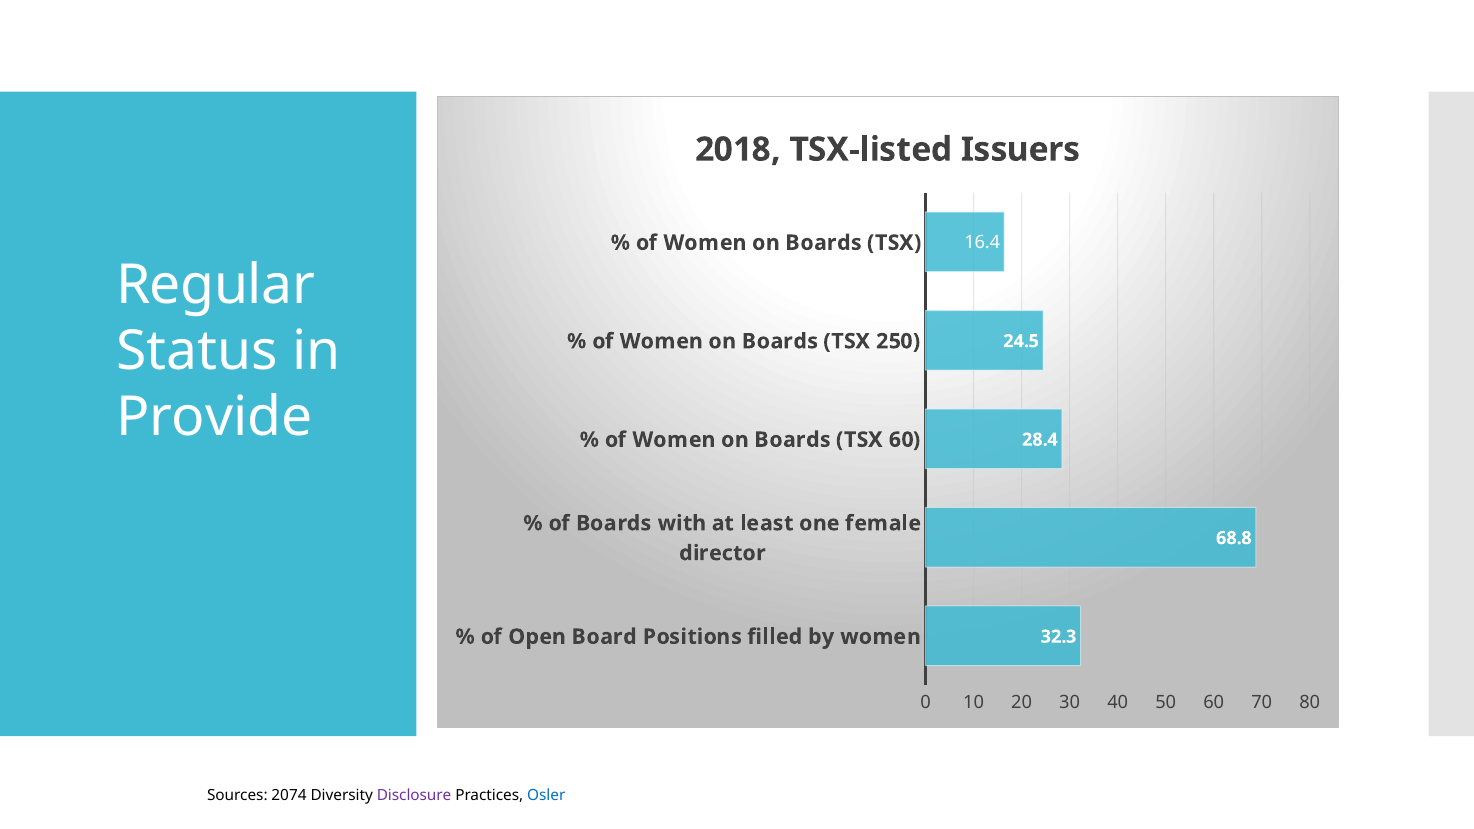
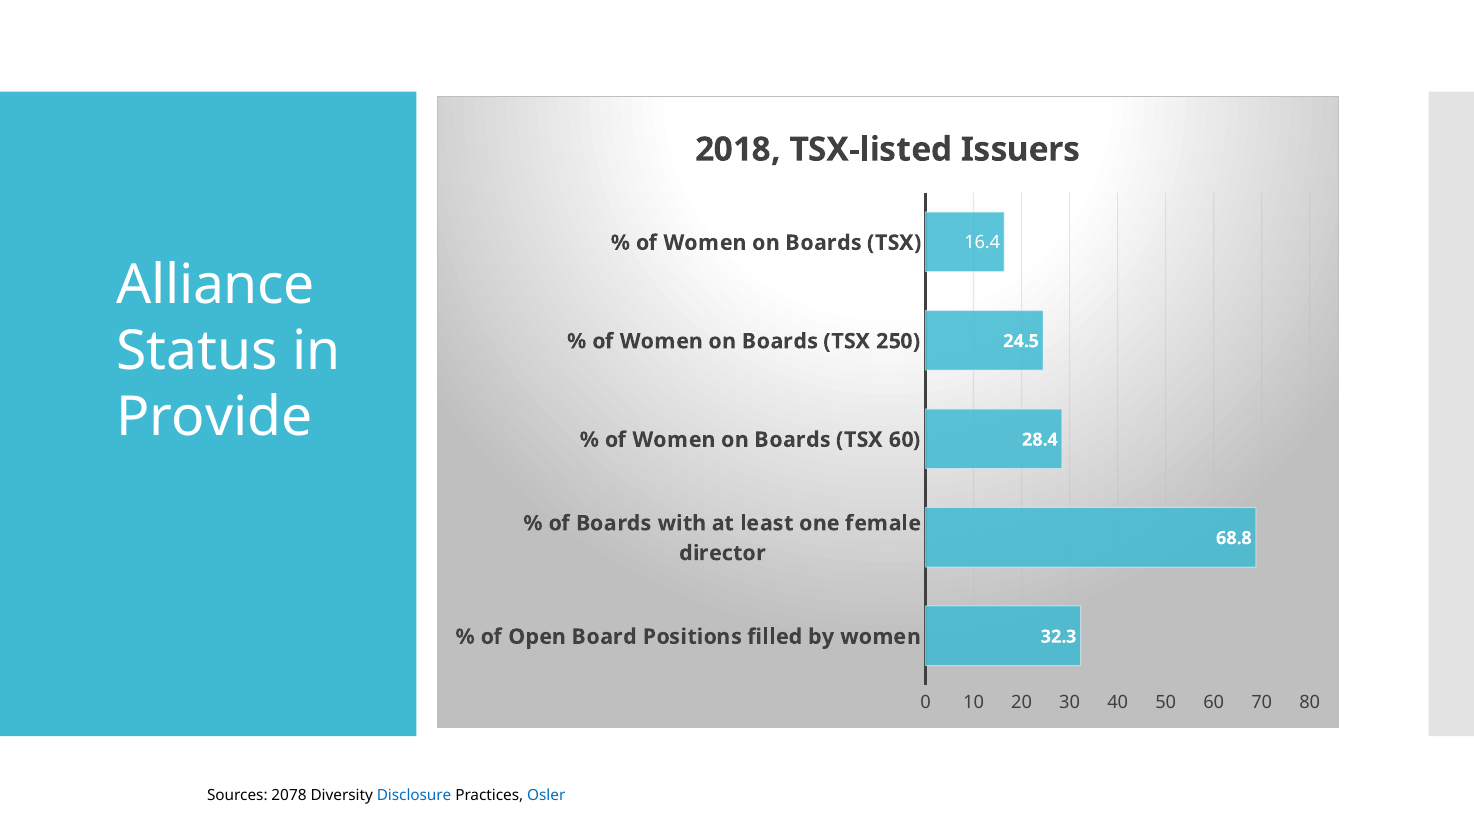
Regular: Regular -> Alliance (216, 285)
2074: 2074 -> 2078 (289, 796)
Disclosure colour: purple -> blue (414, 796)
